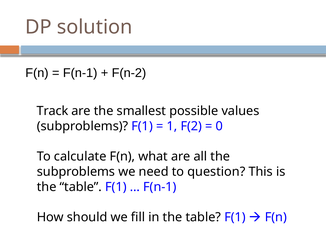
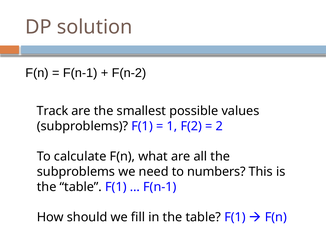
0: 0 -> 2 (219, 126)
question: question -> numbers (216, 172)
